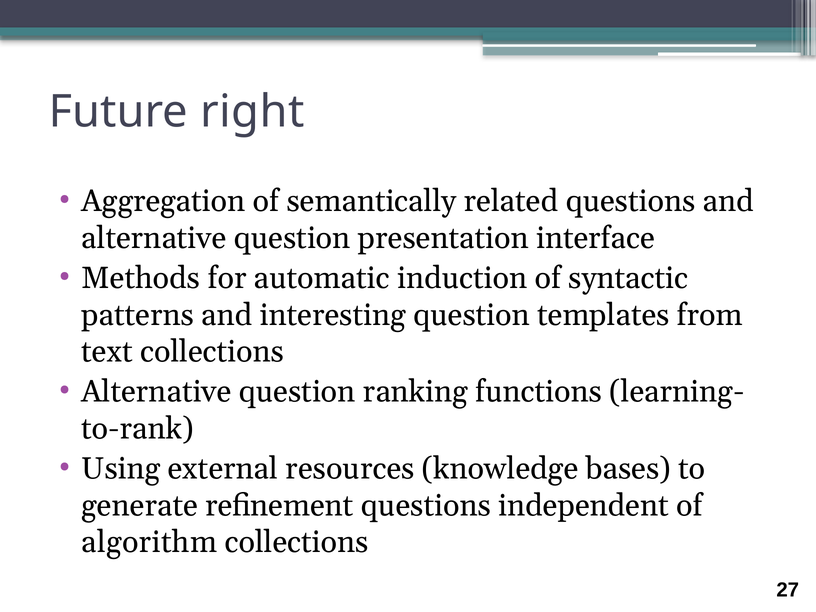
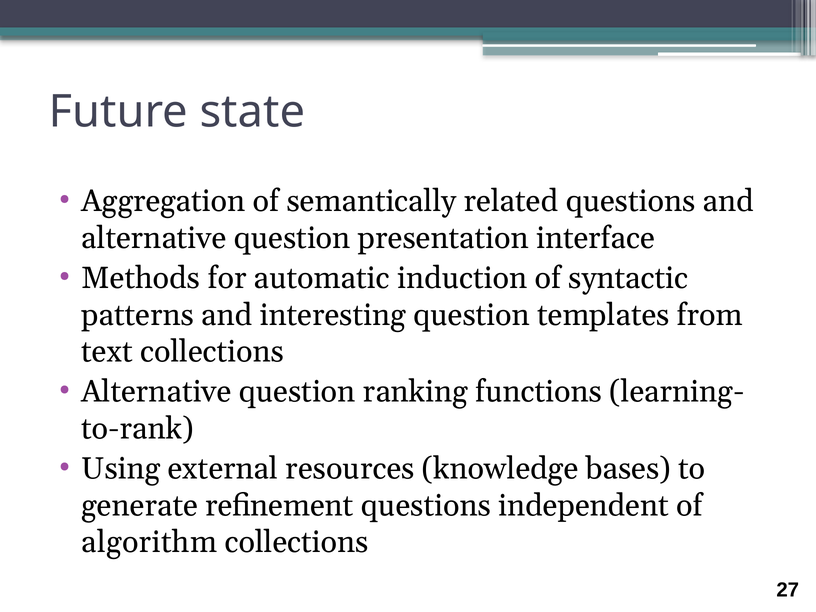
right: right -> state (253, 112)
